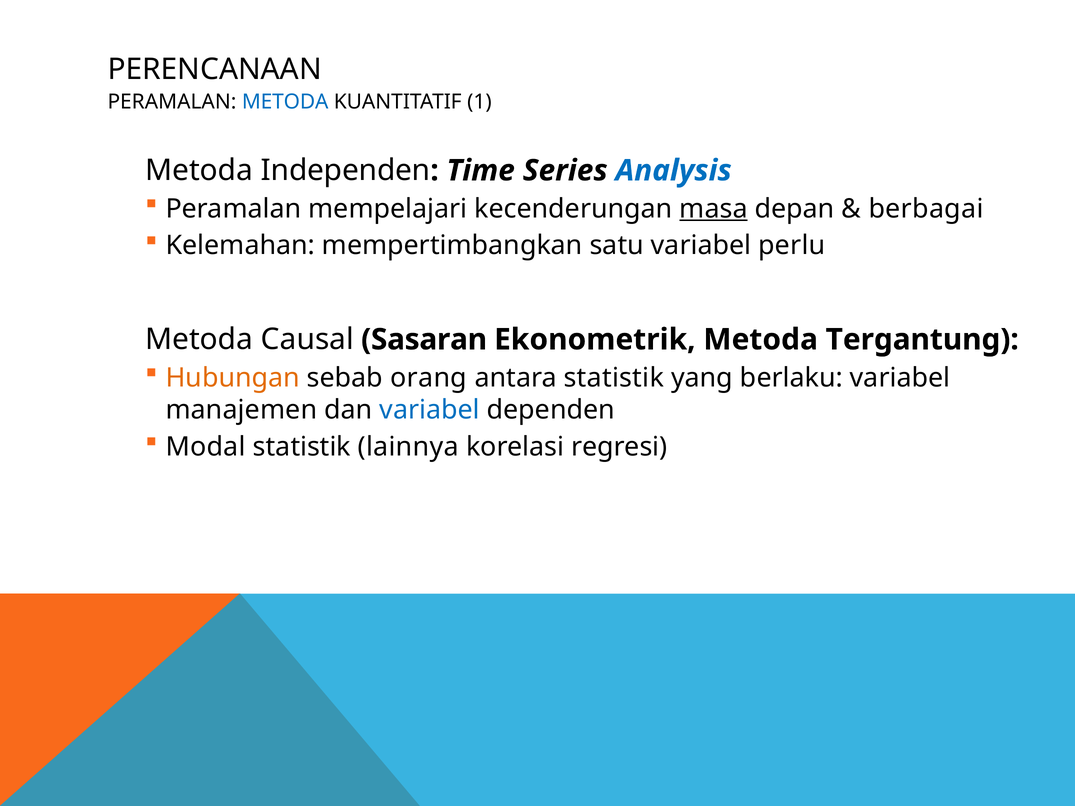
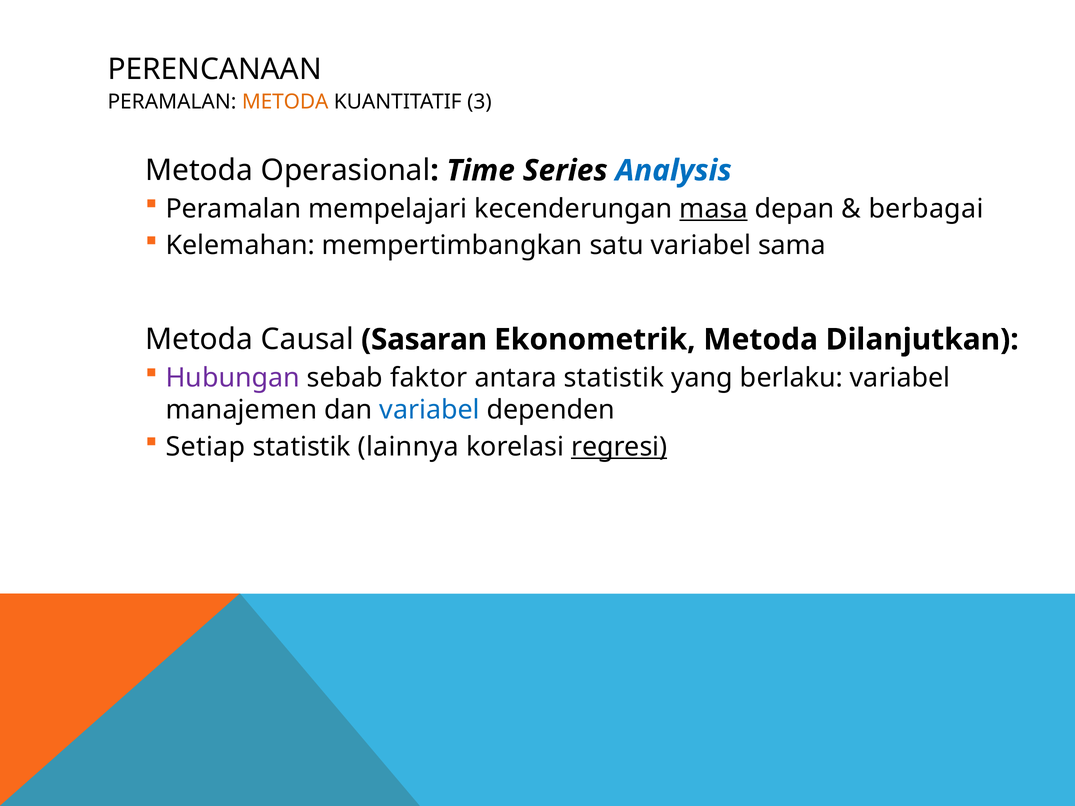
METODA colour: blue -> orange (285, 102)
1: 1 -> 3 (479, 102)
Independen: Independen -> Operasional (346, 171)
perlu: perlu -> sama (792, 246)
Tergantung: Tergantung -> Dilanjutkan (922, 340)
Hubungan colour: orange -> purple (233, 378)
orang: orang -> faktor (429, 378)
Modal: Modal -> Setiap (206, 447)
regresi underline: none -> present (619, 447)
